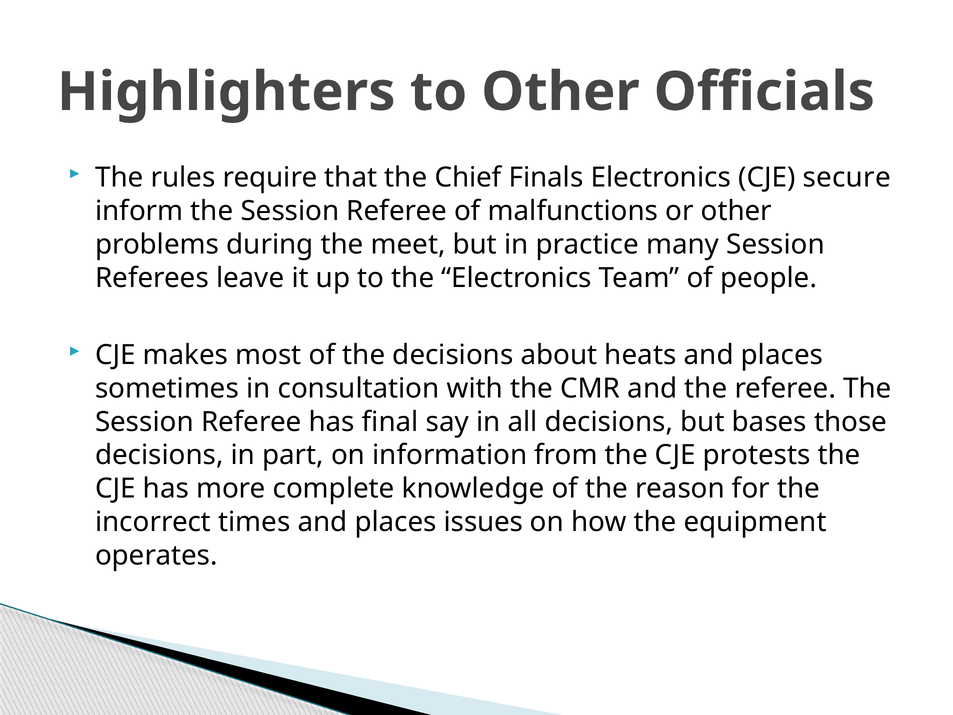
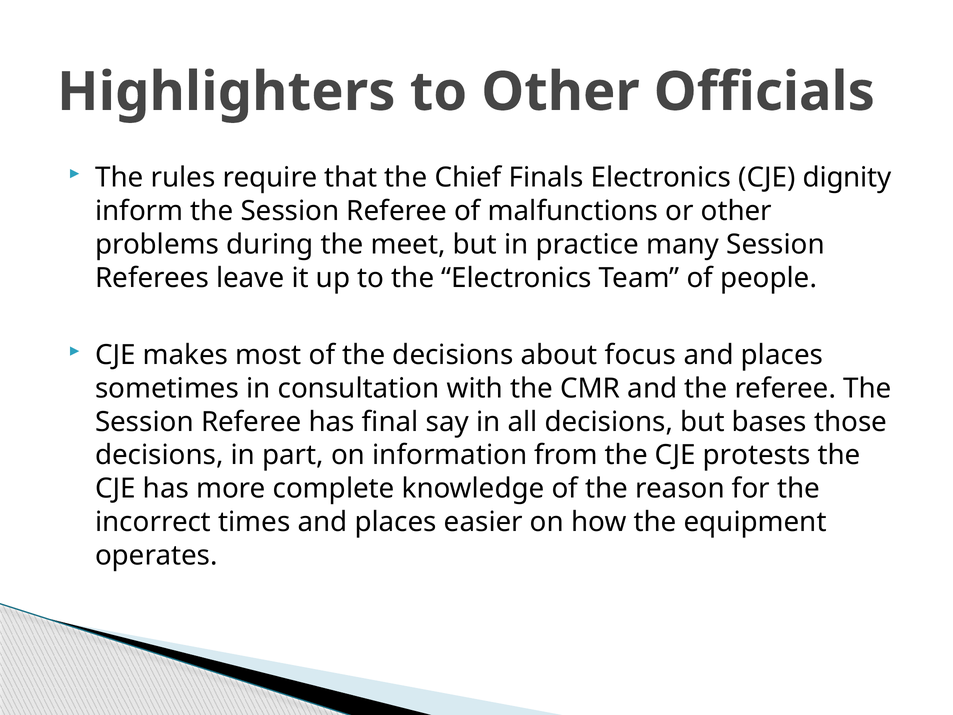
secure: secure -> dignity (847, 178)
heats: heats -> focus (640, 355)
issues: issues -> easier (483, 522)
